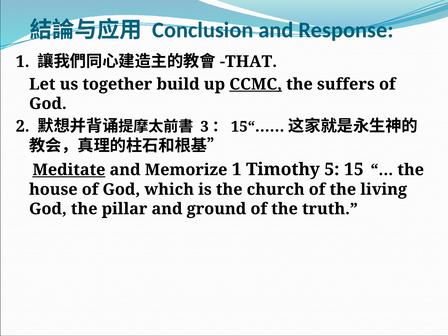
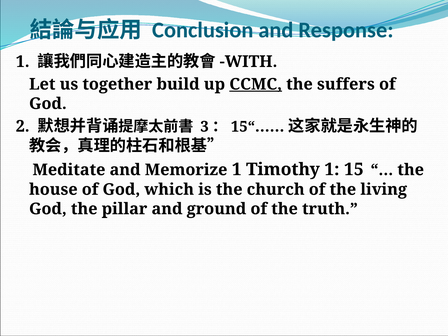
THAT: THAT -> WITH (249, 62)
Meditate underline: present -> none (69, 170)
Timothy 5: 5 -> 1 (332, 169)
